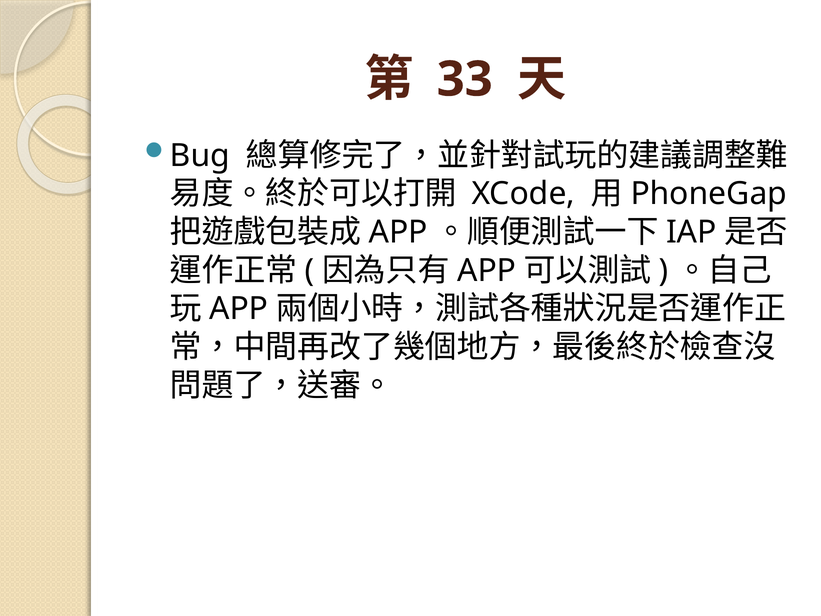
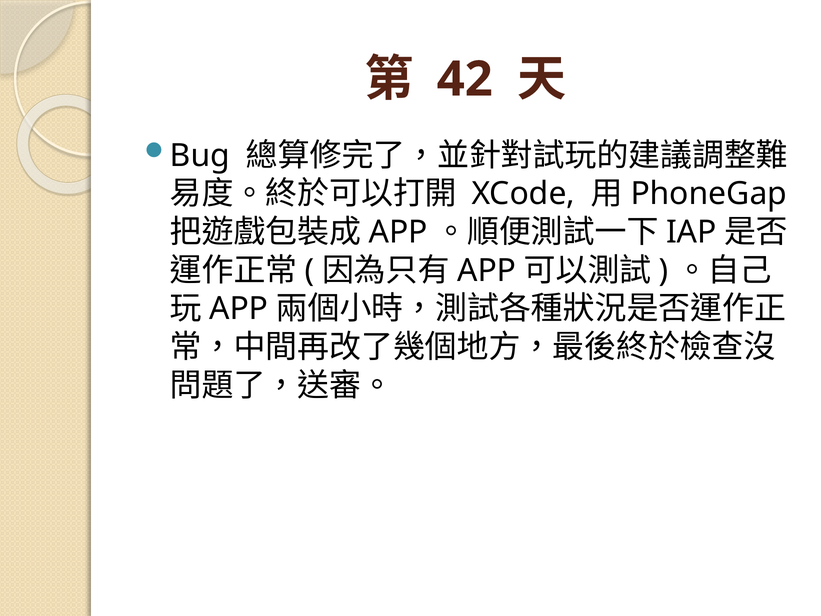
33: 33 -> 42 (465, 79)
